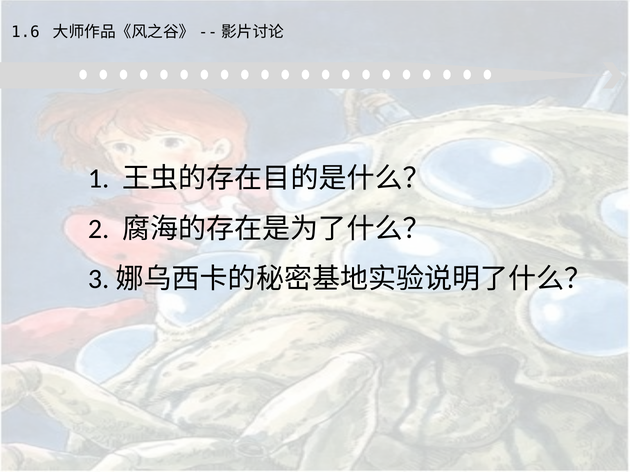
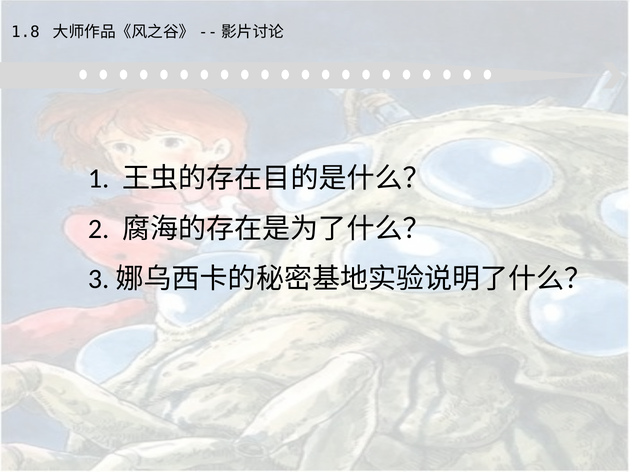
1.6: 1.6 -> 1.8 (25, 32)
